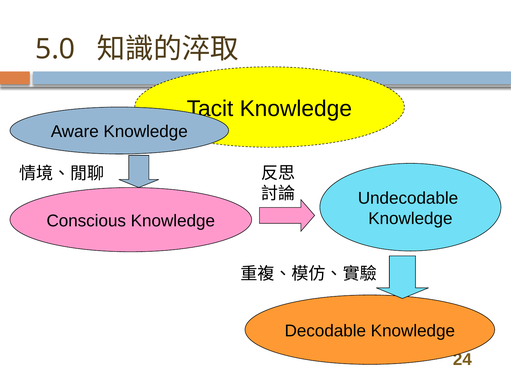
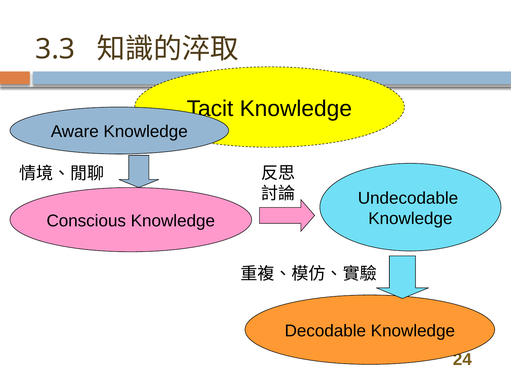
5.0: 5.0 -> 3.3 (55, 49)
